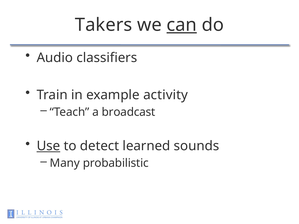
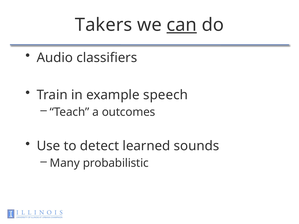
activity: activity -> speech (166, 95)
broadcast: broadcast -> outcomes (129, 112)
Use underline: present -> none (48, 146)
